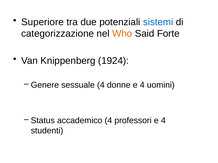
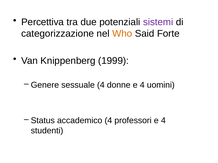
Superiore: Superiore -> Percettiva (43, 22)
sistemi colour: blue -> purple (158, 22)
1924: 1924 -> 1999 (113, 61)
